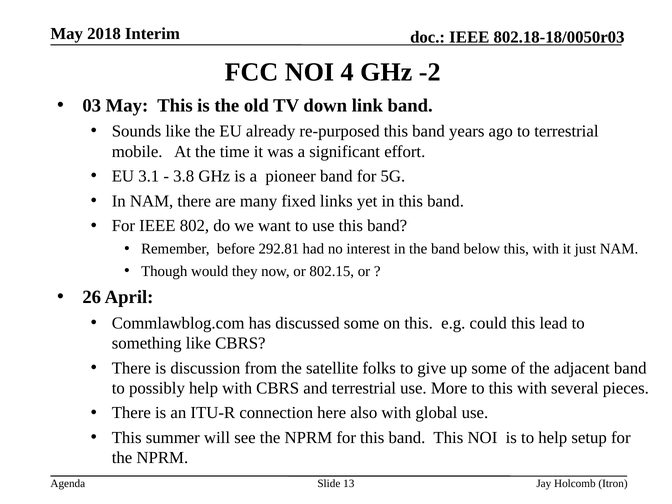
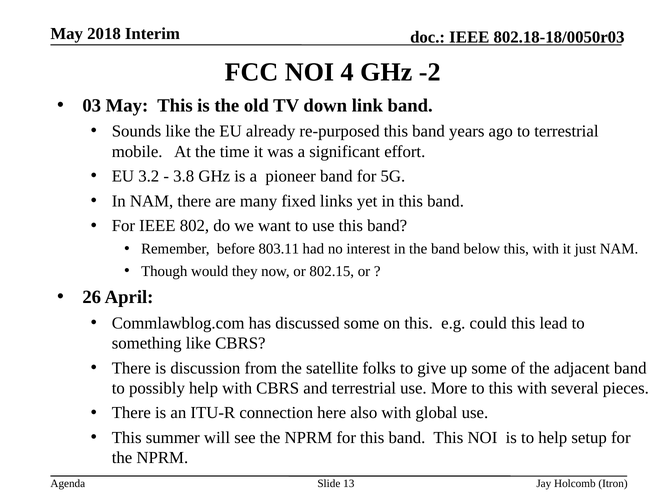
3.1: 3.1 -> 3.2 (149, 176)
292.81: 292.81 -> 803.11 (279, 249)
